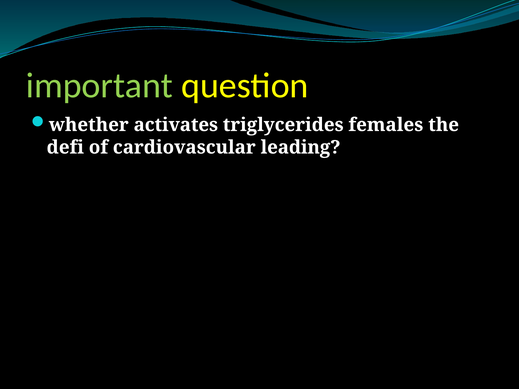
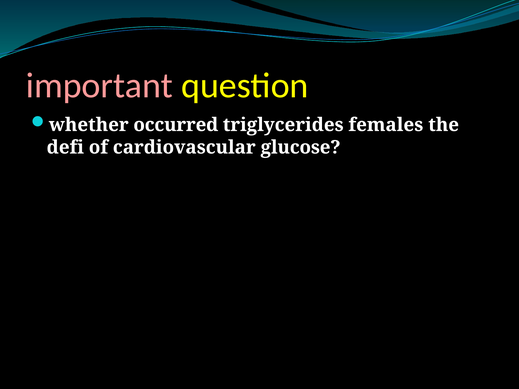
important colour: light green -> pink (99, 86)
activates: activates -> occurred (176, 125)
leading: leading -> glucose (301, 147)
